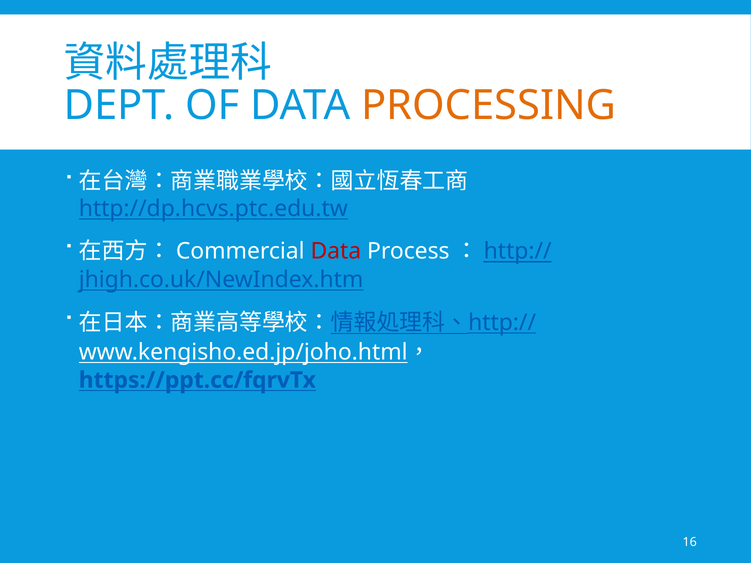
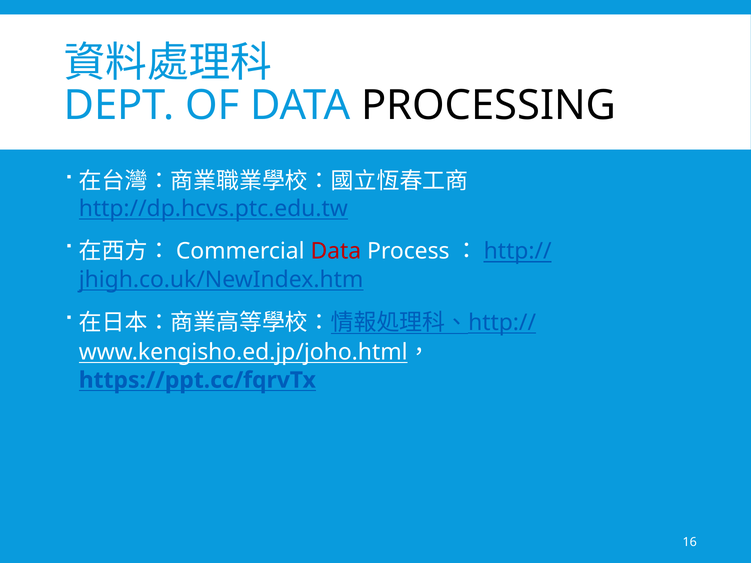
PROCESSING colour: orange -> black (489, 106)
